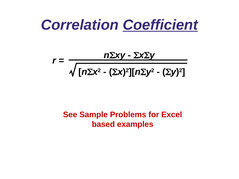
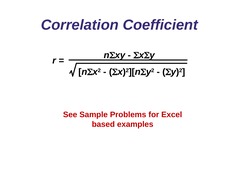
Coefficient underline: present -> none (160, 25)
